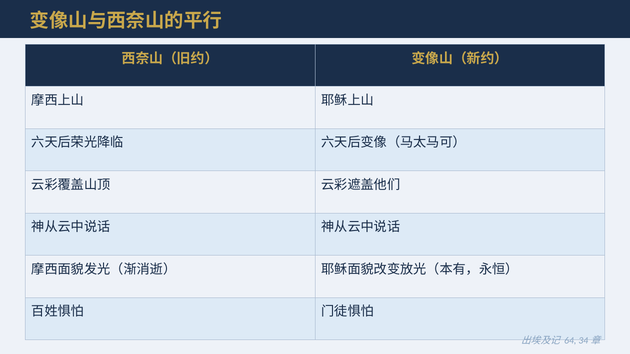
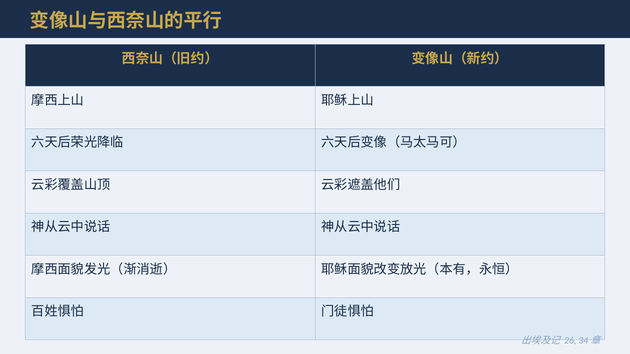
64: 64 -> 26 (570, 341)
